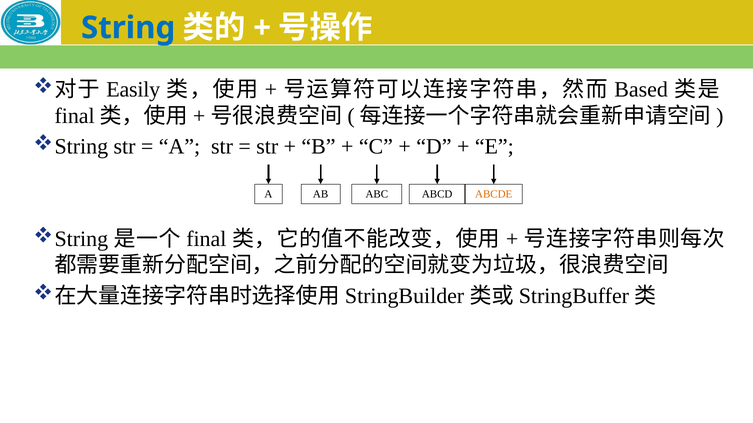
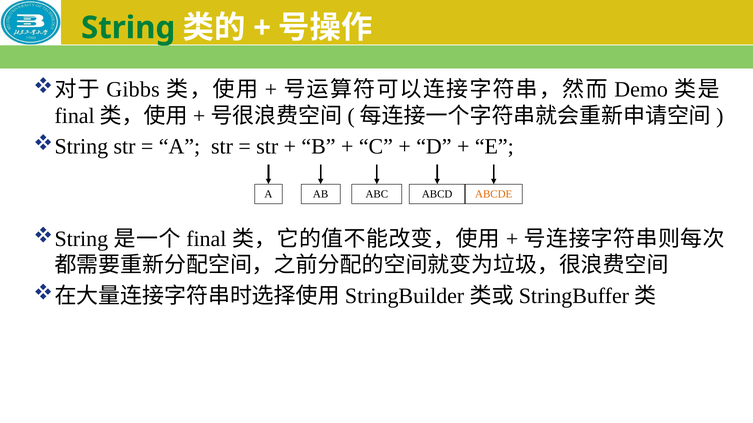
String colour: blue -> green (128, 28)
Easily: Easily -> Gibbs (133, 90)
Based: Based -> Demo (641, 90)
